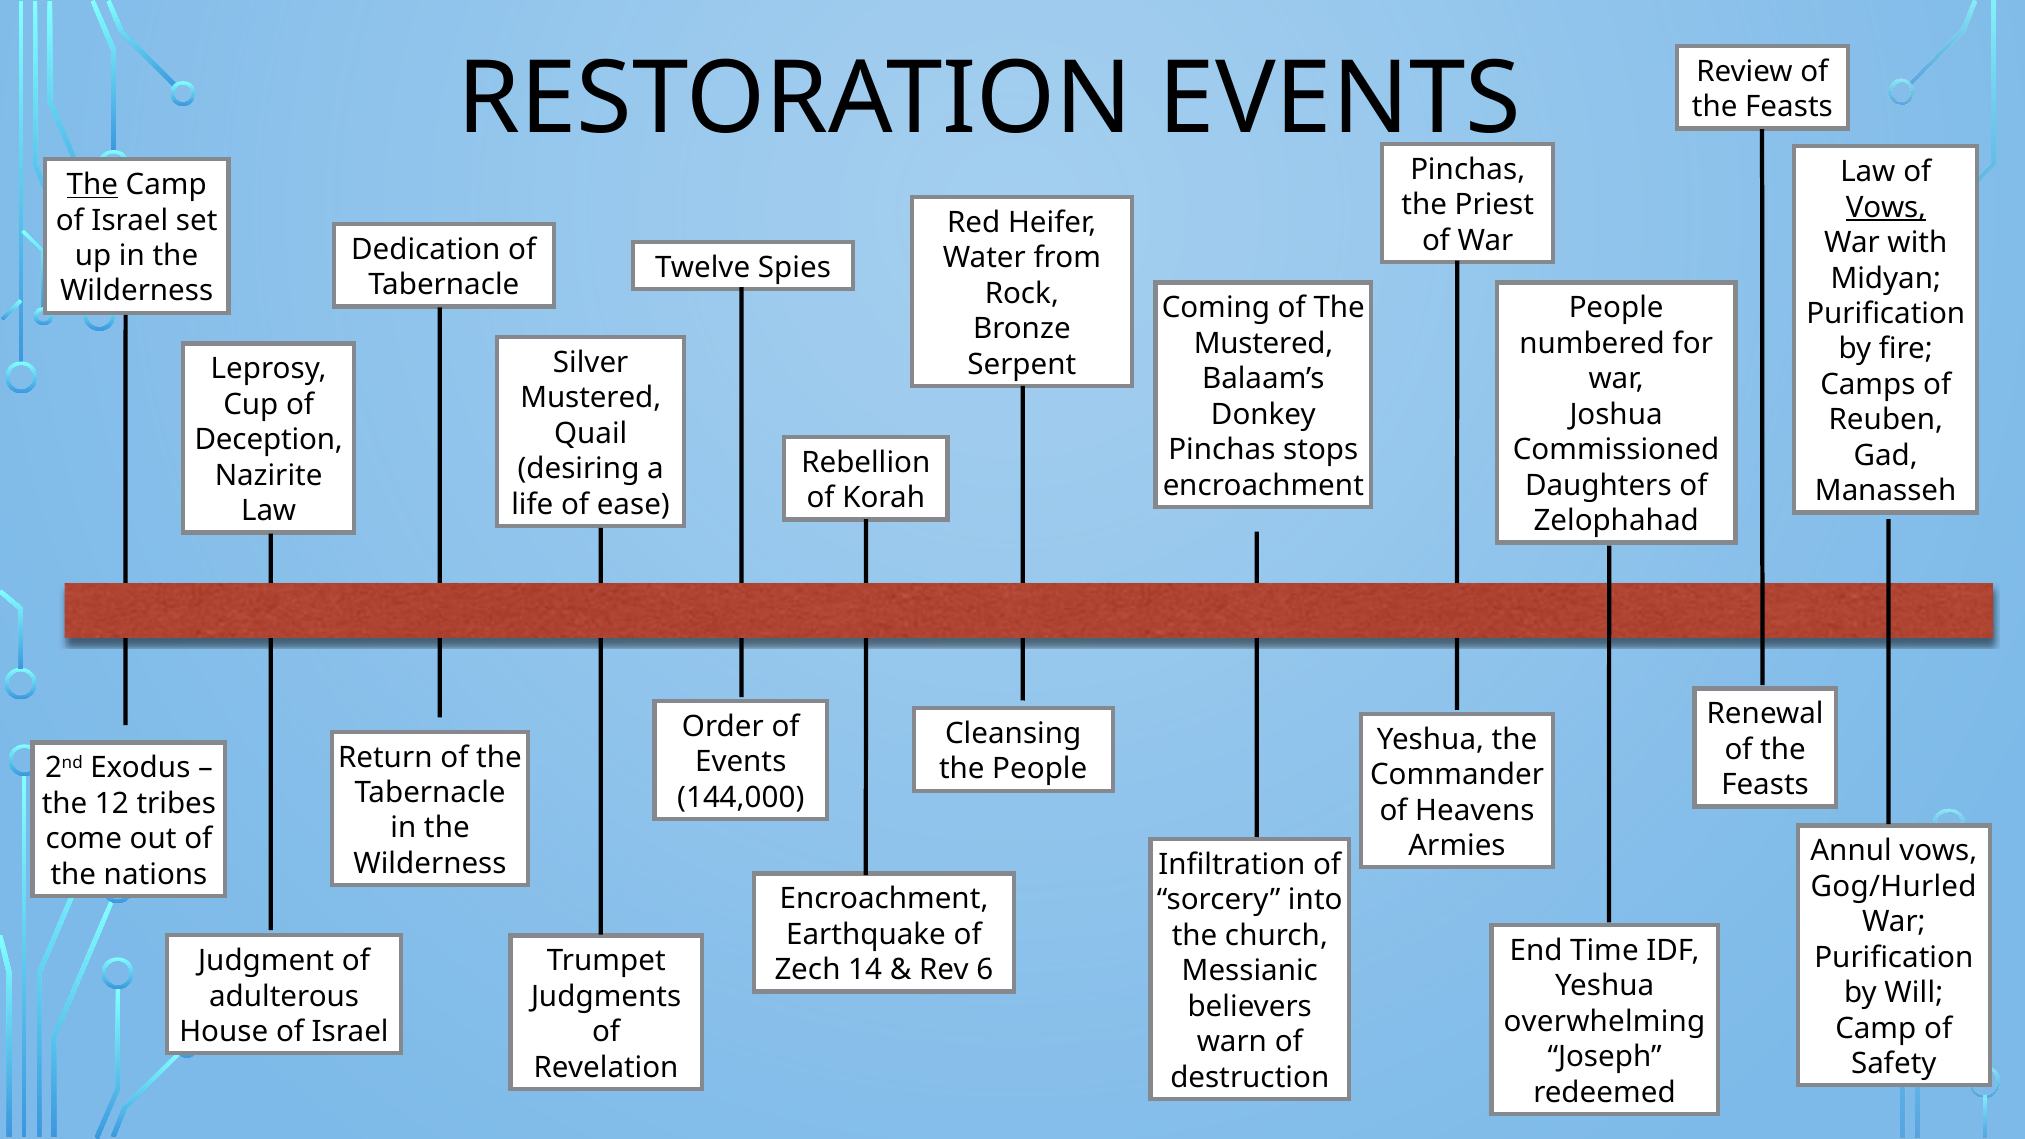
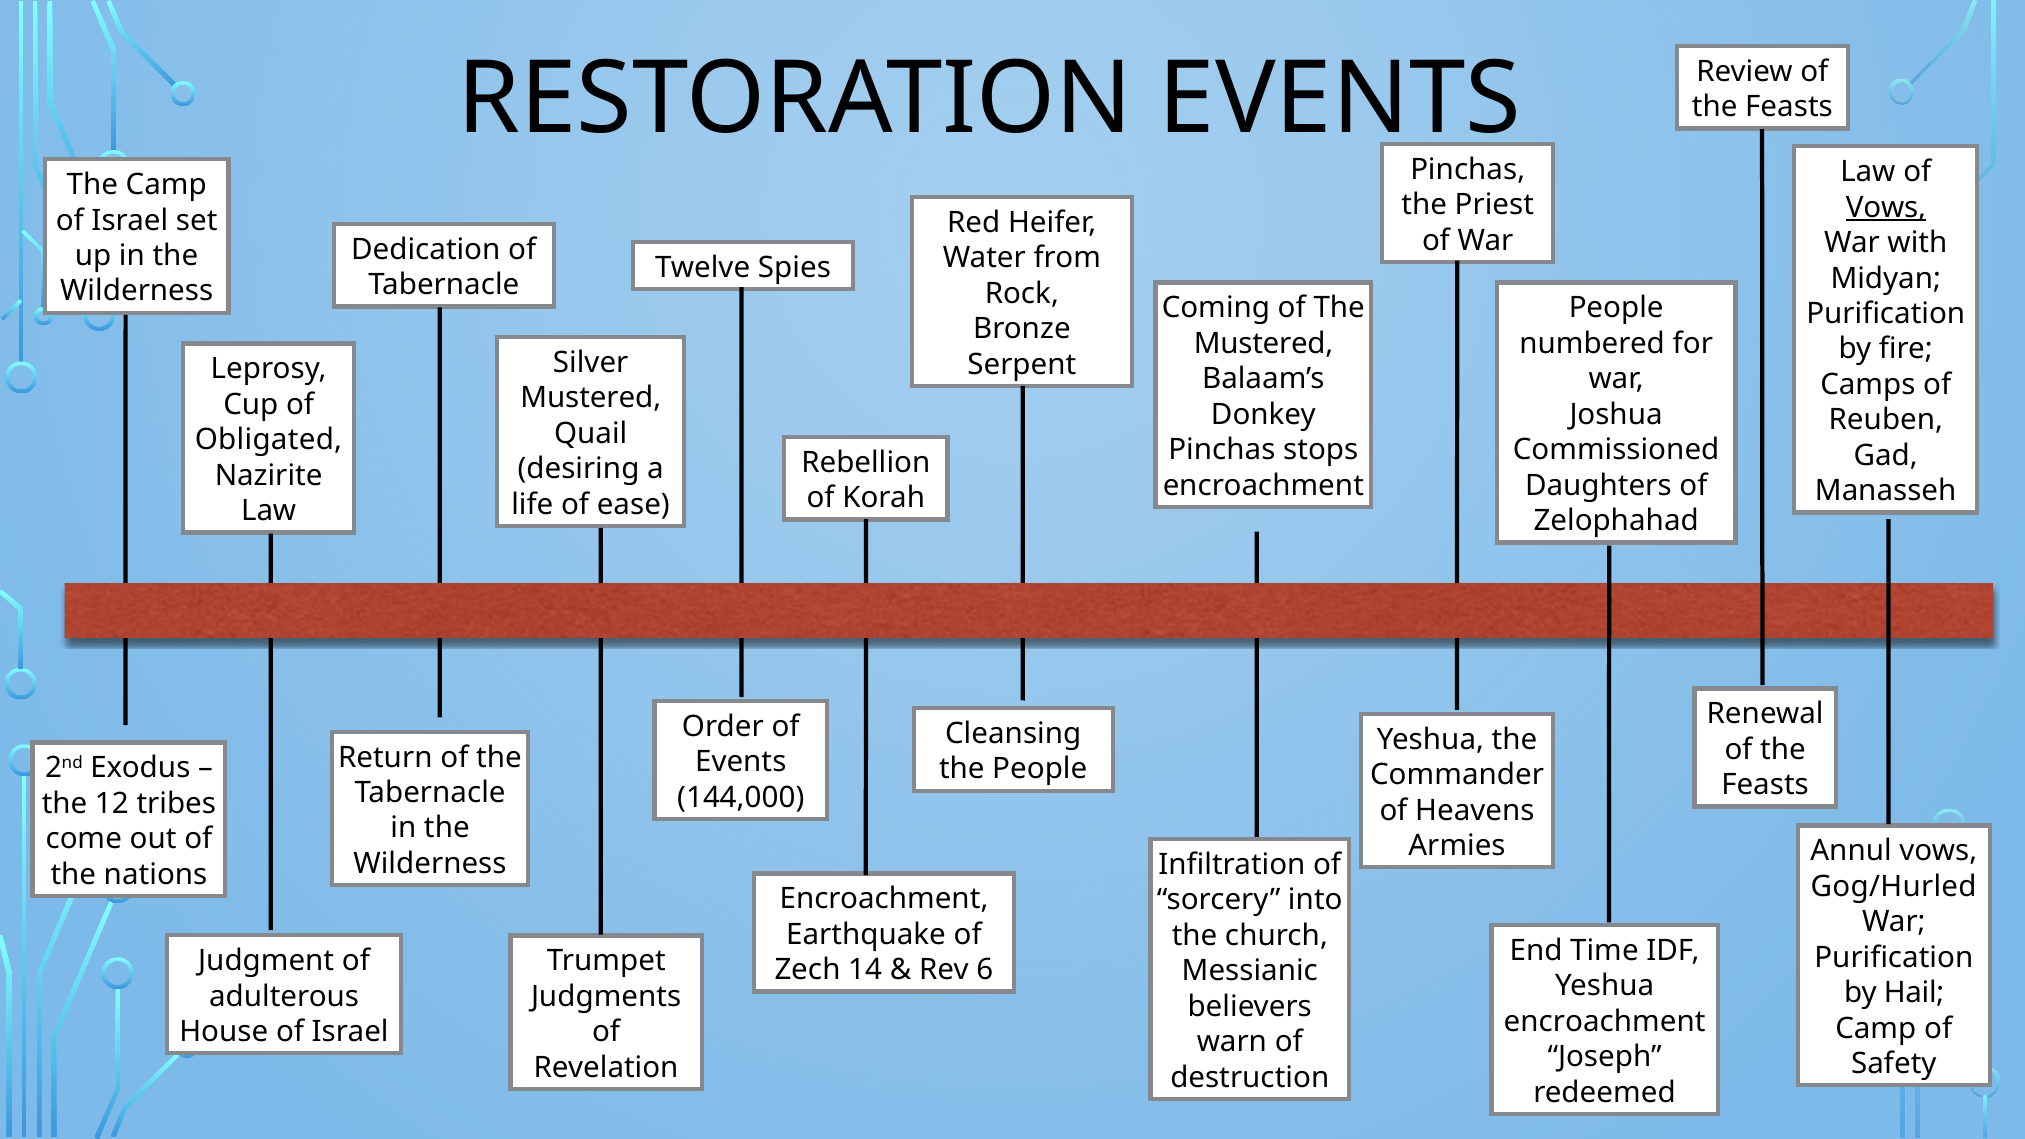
The underline: present -> none (92, 185)
Deception: Deception -> Obligated (268, 440)
Will: Will -> Hail (1914, 993)
overwhelming: overwhelming -> encroachment (1605, 1022)
